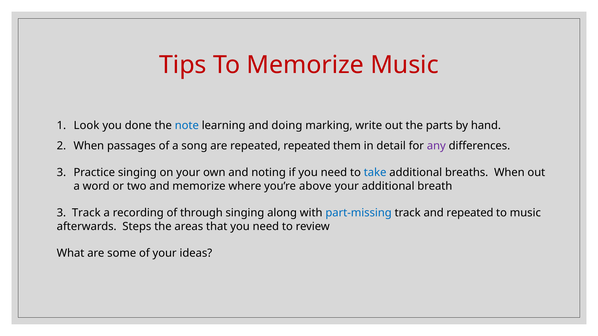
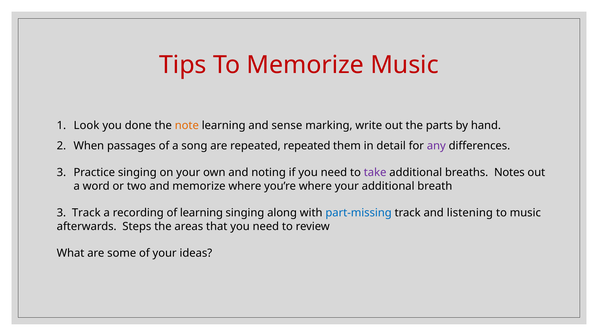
note colour: blue -> orange (187, 126)
doing: doing -> sense (287, 126)
take colour: blue -> purple (375, 173)
breaths When: When -> Notes (509, 173)
you’re above: above -> where (315, 186)
of through: through -> learning (201, 213)
and repeated: repeated -> listening (470, 213)
